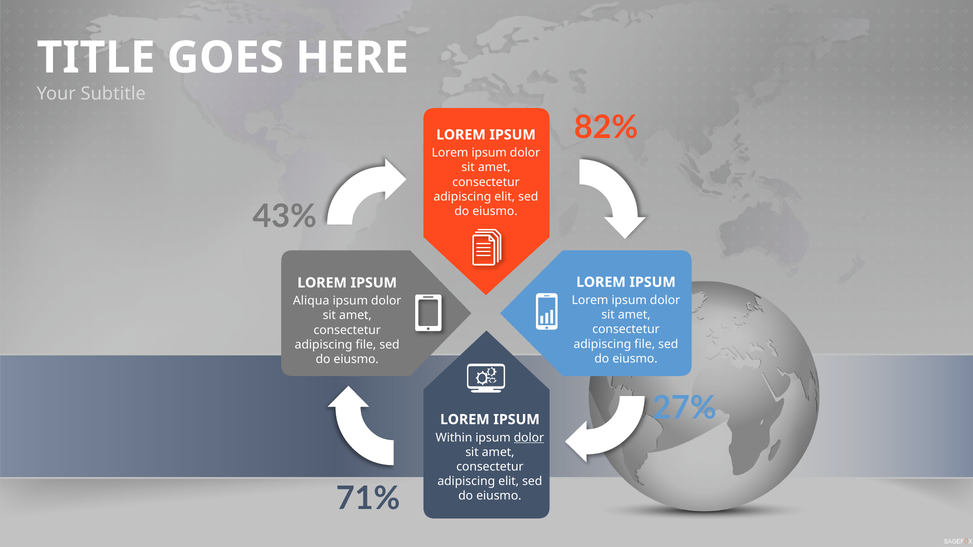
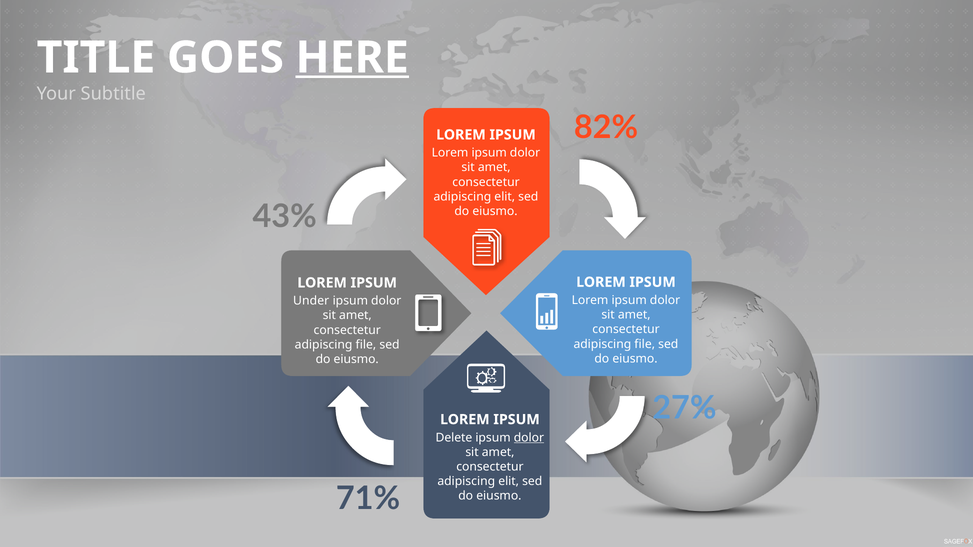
HERE underline: none -> present (352, 58)
Aliqua: Aliqua -> Under (311, 301)
Within: Within -> Delete (454, 438)
